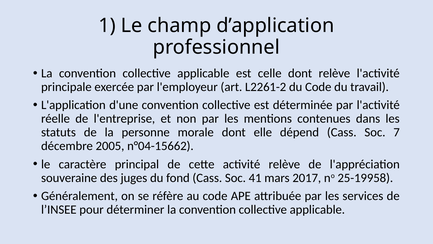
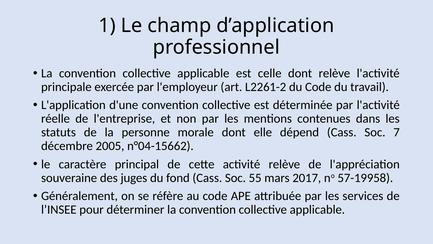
41: 41 -> 55 (255, 178)
25-19958: 25-19958 -> 57-19958 (365, 178)
